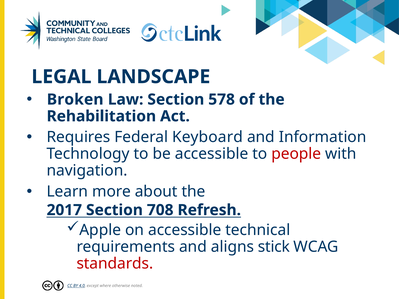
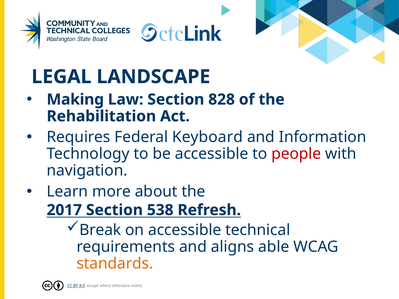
Broken: Broken -> Making (75, 100)
578: 578 -> 828 (222, 100)
708: 708 -> 538 (160, 210)
Apple: Apple -> Break (100, 230)
stick: stick -> able (274, 247)
standards colour: red -> orange (115, 264)
